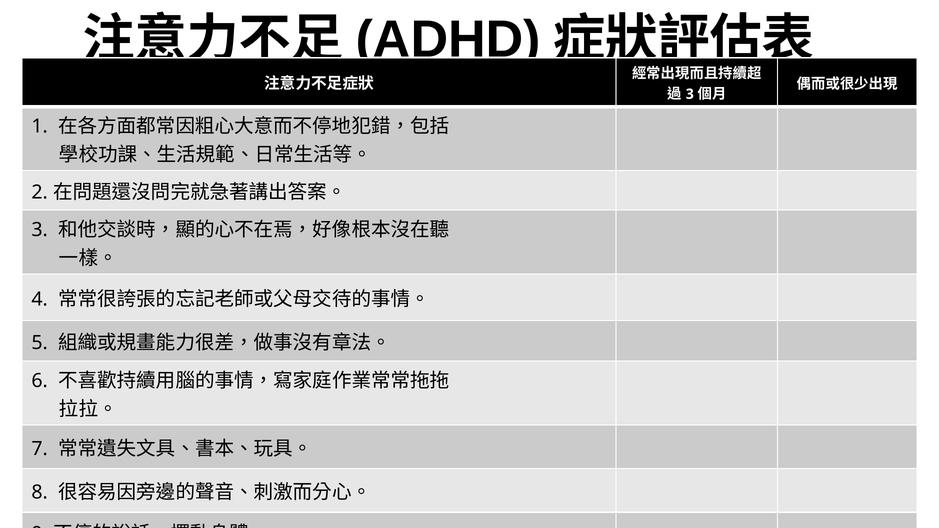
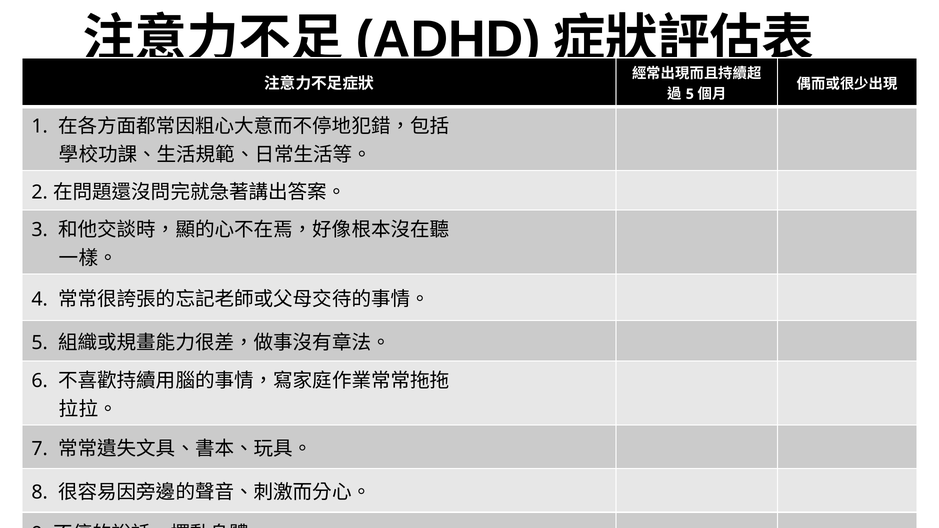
3: 3 -> 5 (690, 94)
